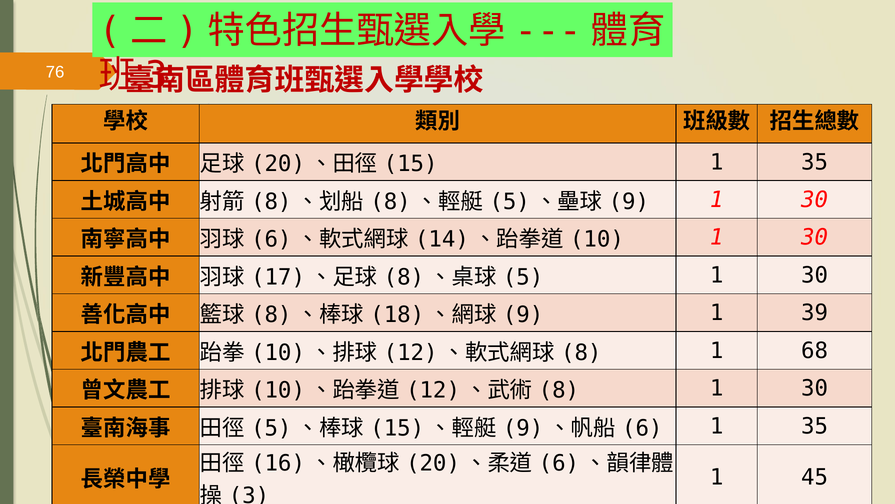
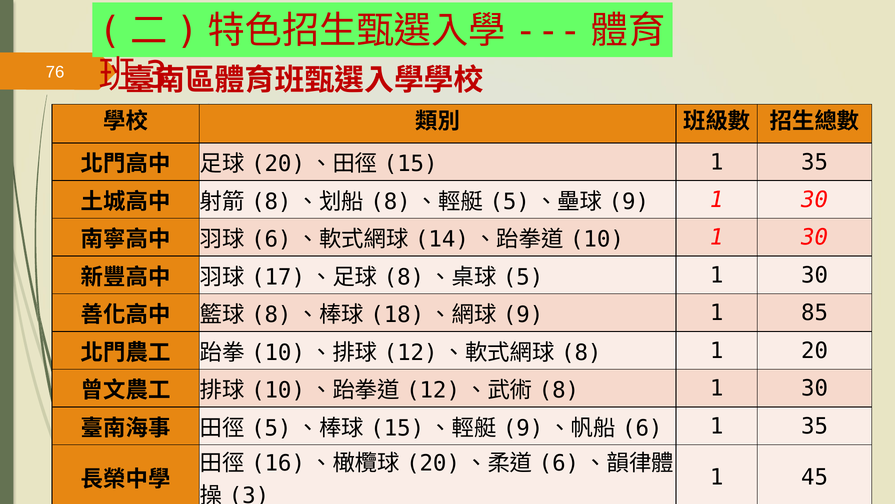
39: 39 -> 85 (815, 313)
68: 68 -> 20 (815, 350)
